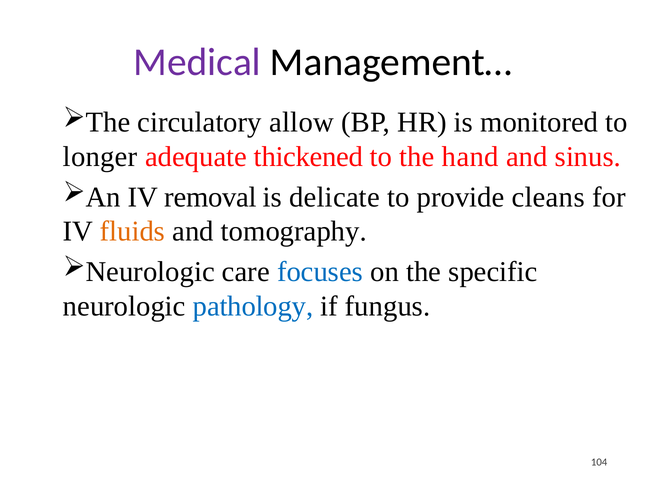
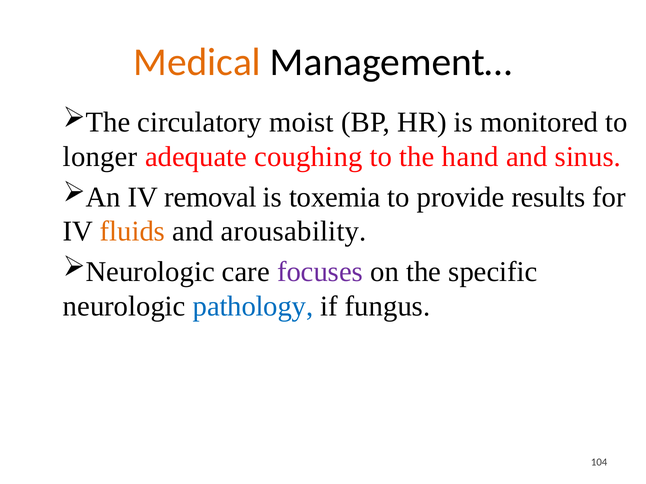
Medical colour: purple -> orange (197, 63)
allow: allow -> moist (301, 123)
thickened: thickened -> coughing (308, 157)
delicate: delicate -> toxemia (335, 197)
cleans: cleans -> results (548, 197)
tomography: tomography -> arousability (294, 232)
focuses colour: blue -> purple (320, 272)
